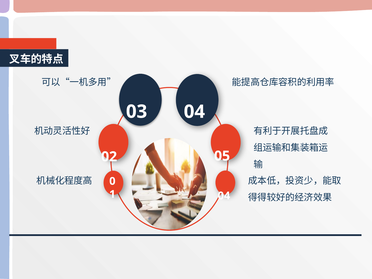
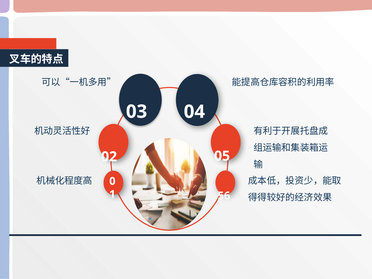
04: 04 -> 56 (224, 196)
